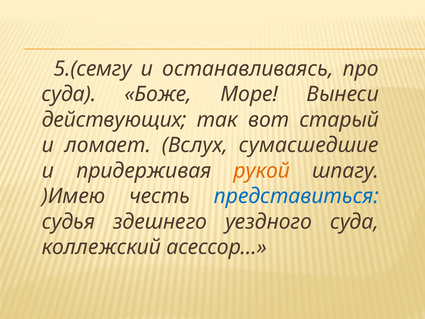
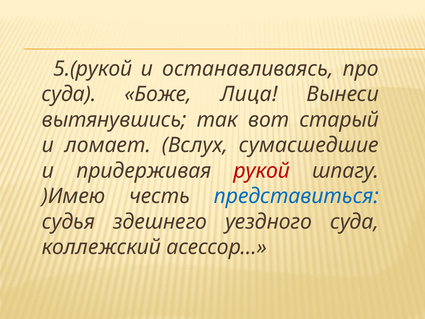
5.(семгу: 5.(семгу -> 5.(рукой (93, 69)
Море: Море -> Лица (249, 94)
действующих: действующих -> вытянувшись (114, 120)
рукой colour: orange -> red (262, 171)
